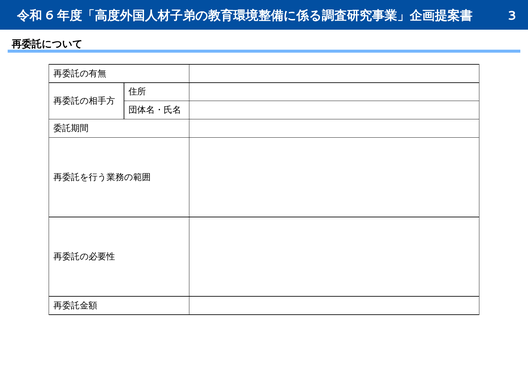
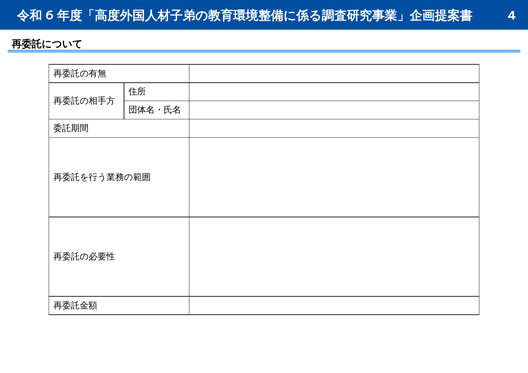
3: 3 -> 4 (512, 16)
